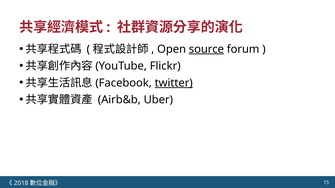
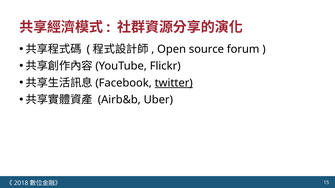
source underline: present -> none (206, 49)
